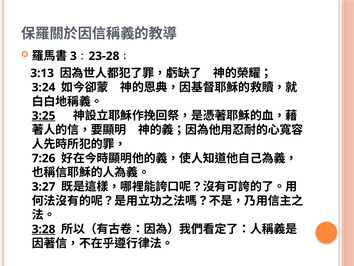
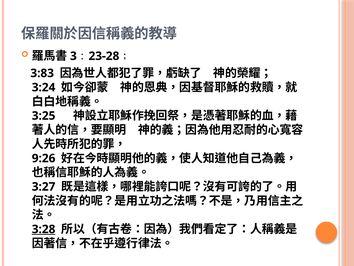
3:13: 3:13 -> 3:83 (42, 73)
3:25 underline: present -> none (44, 116)
7:26: 7:26 -> 9:26 (44, 158)
